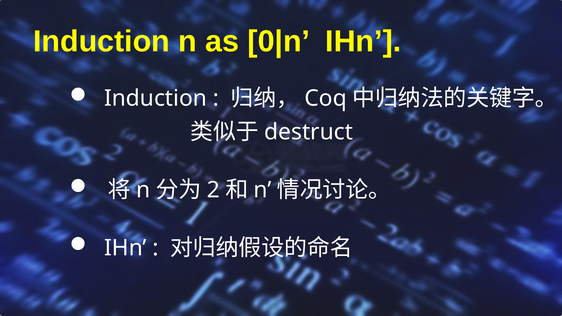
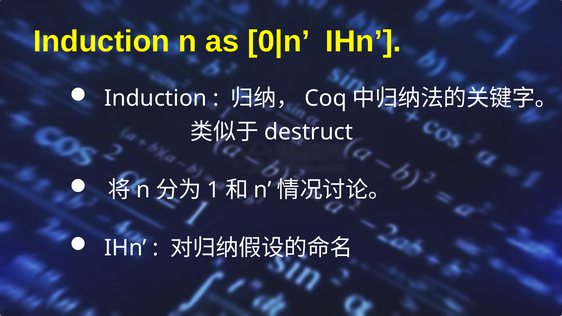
2: 2 -> 1 (213, 190)
